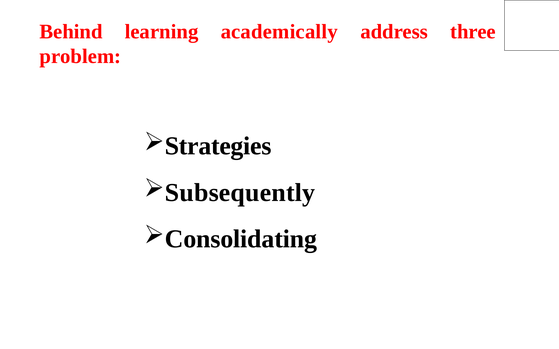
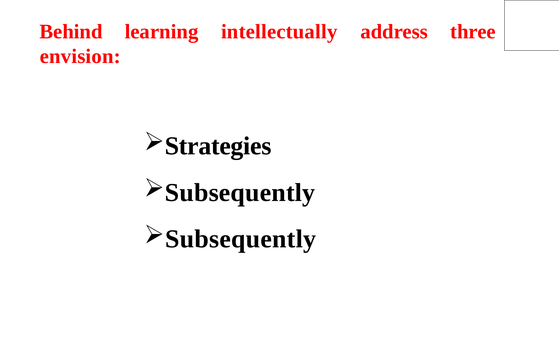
academically: academically -> intellectually (279, 32)
problem: problem -> envision (80, 57)
Consolidating: Consolidating -> Subsequently (241, 239)
